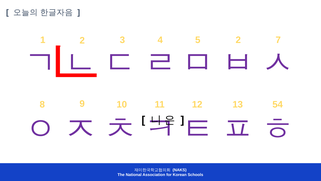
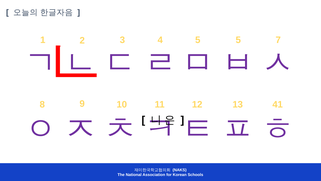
5 2: 2 -> 5 (238, 40)
54: 54 -> 41 (278, 104)
